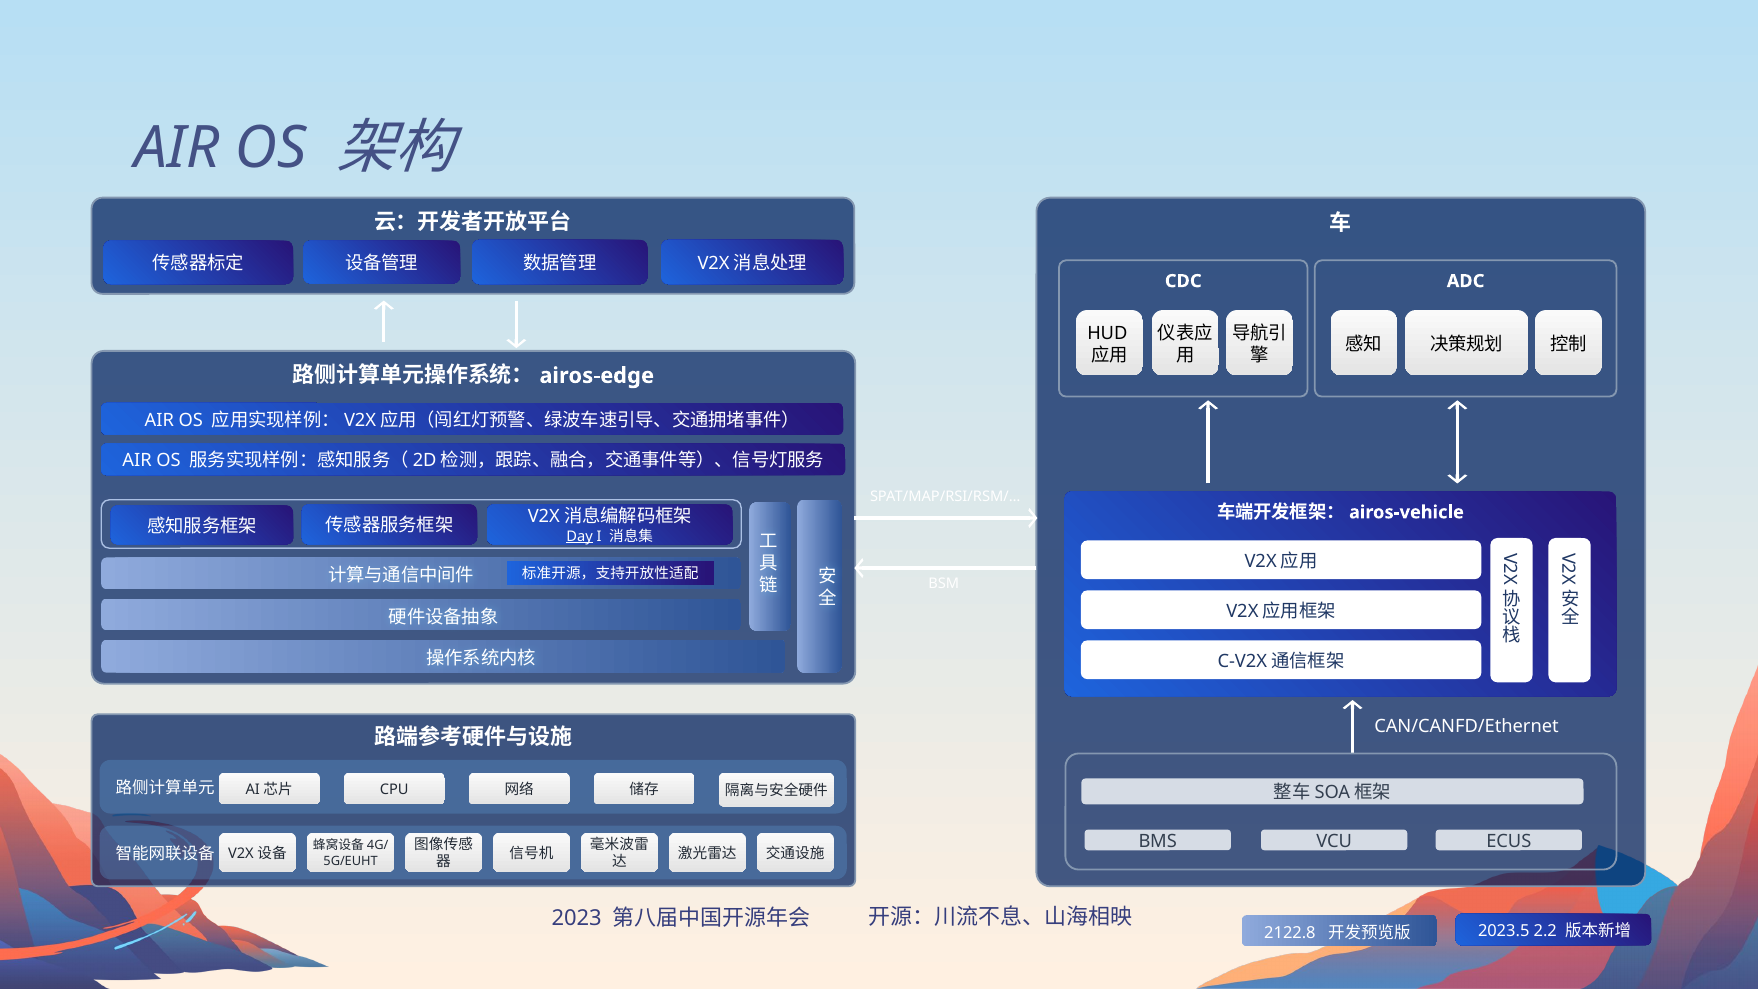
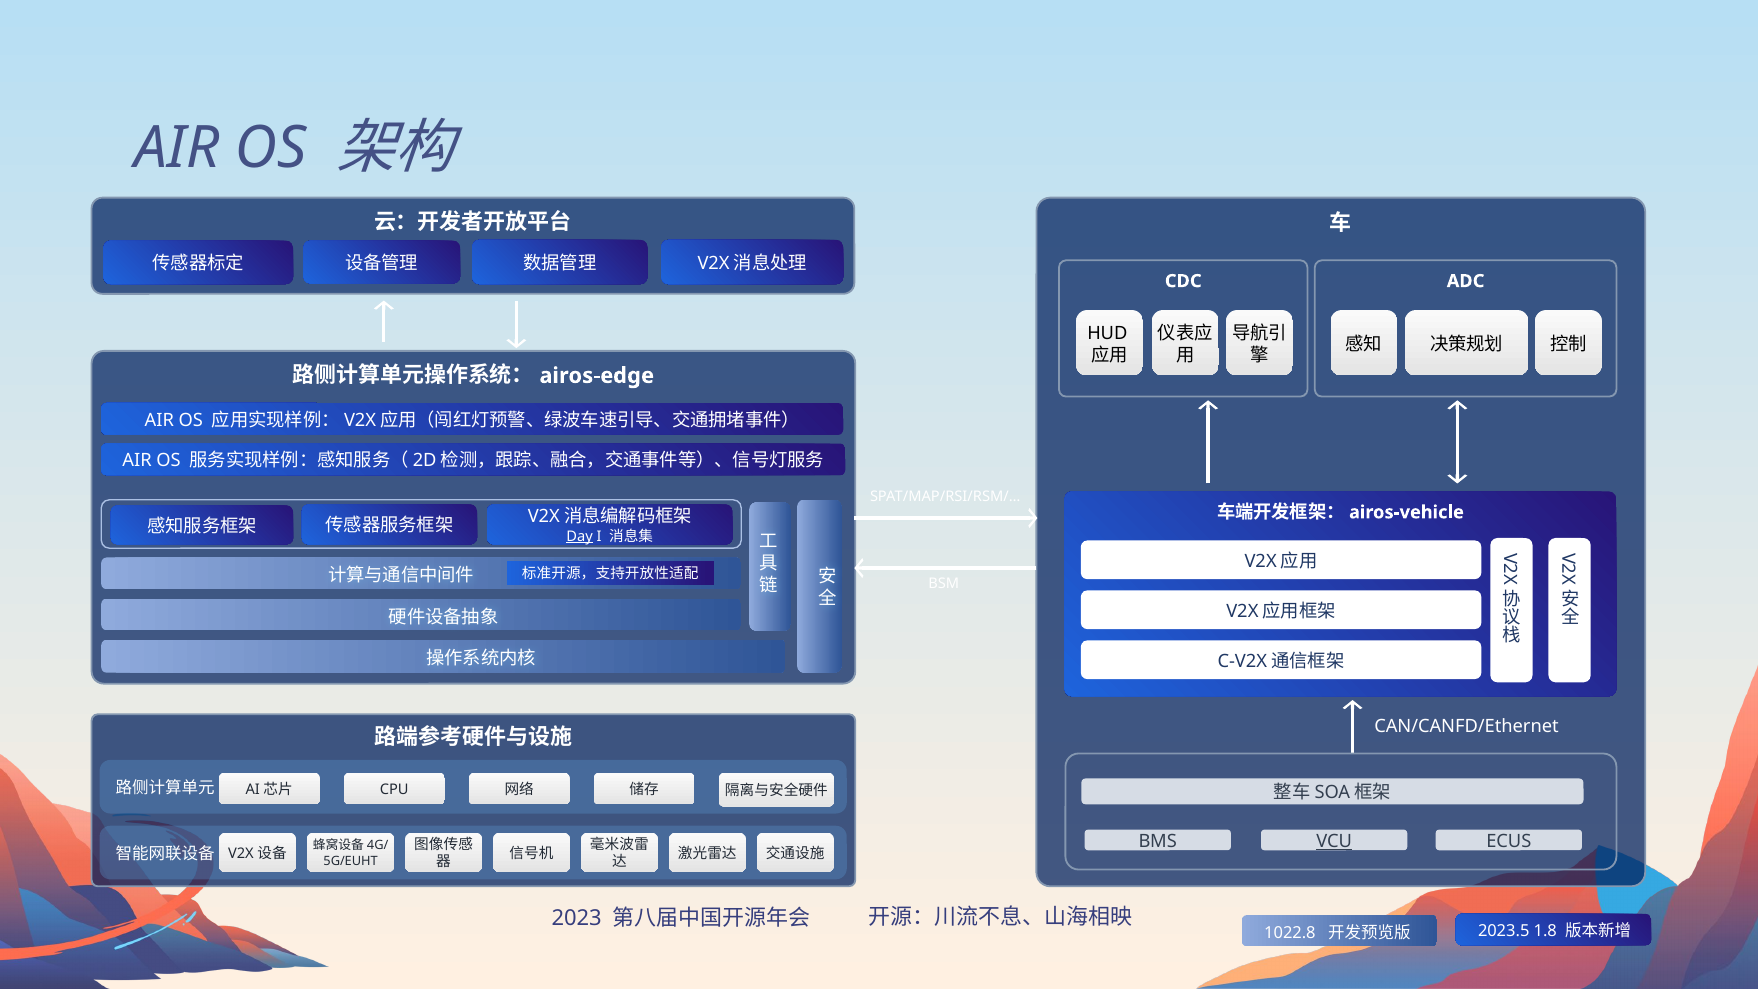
VCU underline: none -> present (1334, 841)
2122.8: 2122.8 -> 1022.8 (1290, 933)
2.2: 2.2 -> 1.8 (1545, 931)
